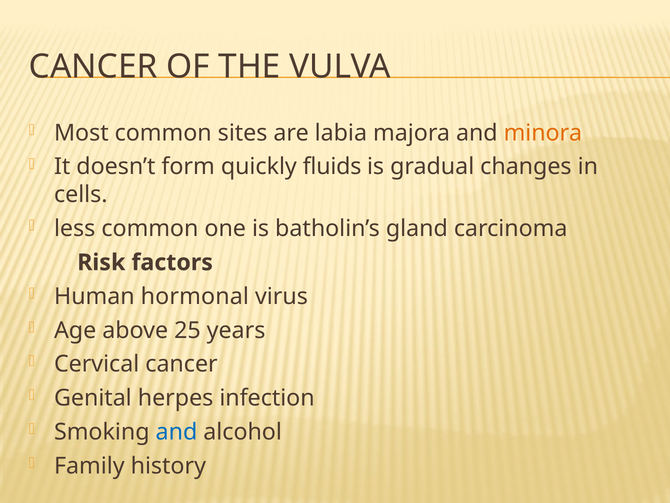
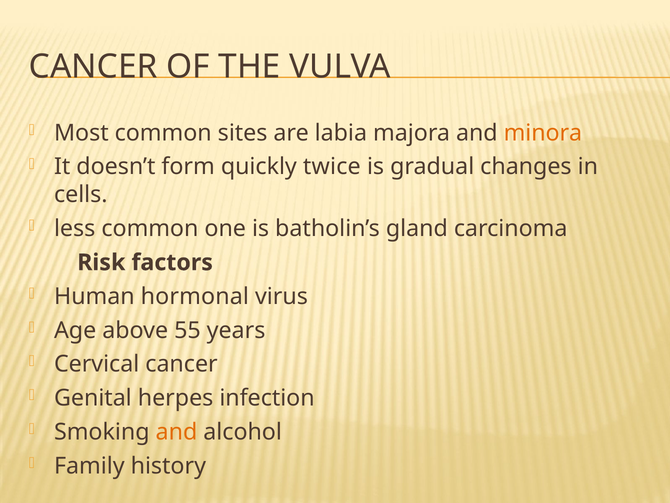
fluids: fluids -> twice (332, 167)
25: 25 -> 55 (187, 330)
and colour: blue -> orange (176, 432)
